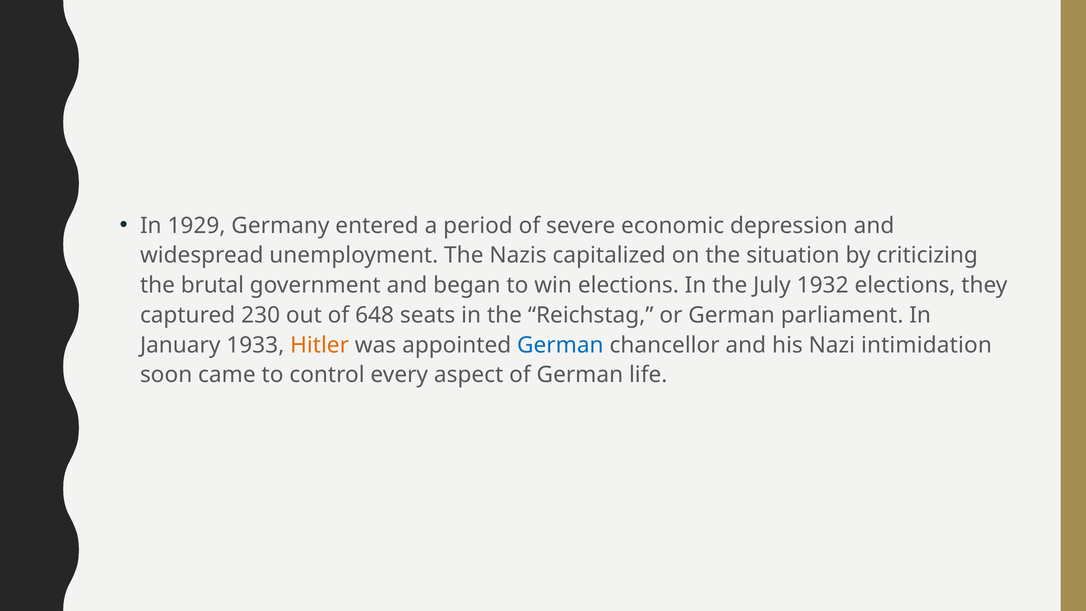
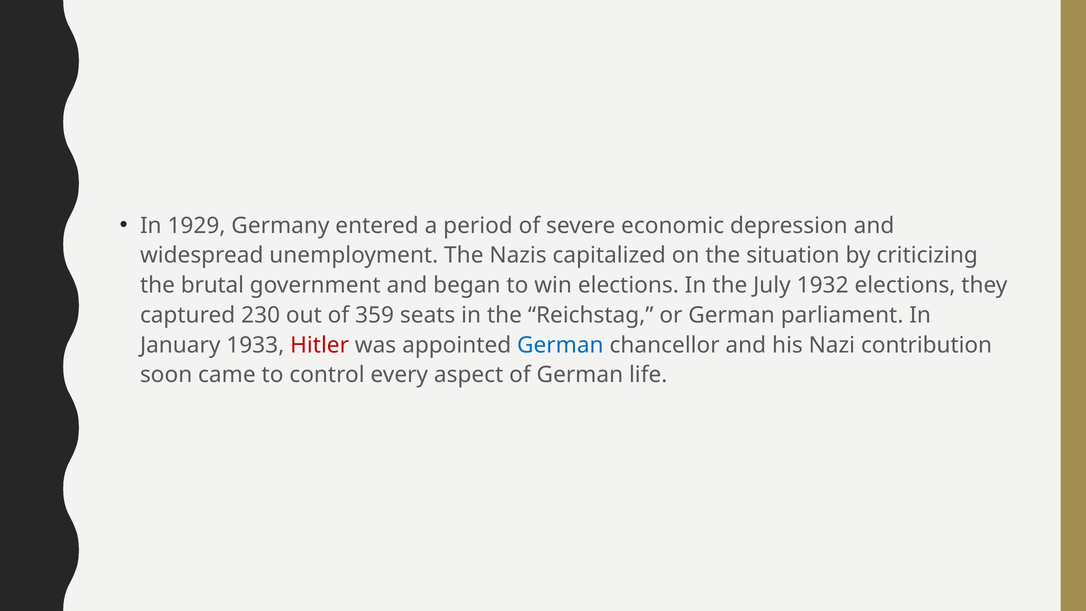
648: 648 -> 359 (375, 315)
Hitler colour: orange -> red (320, 345)
intimidation: intimidation -> contribution (927, 345)
